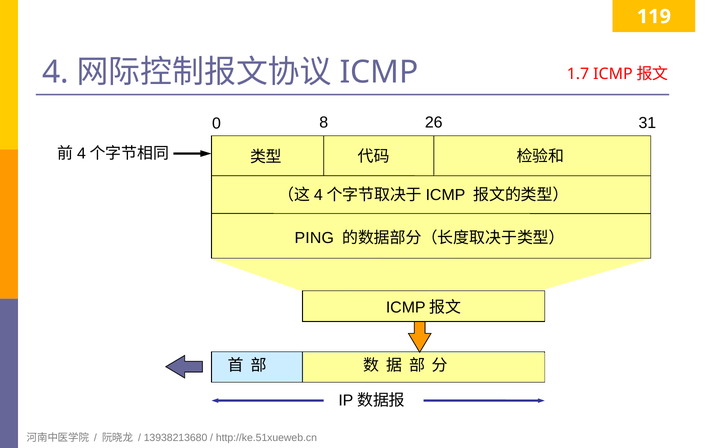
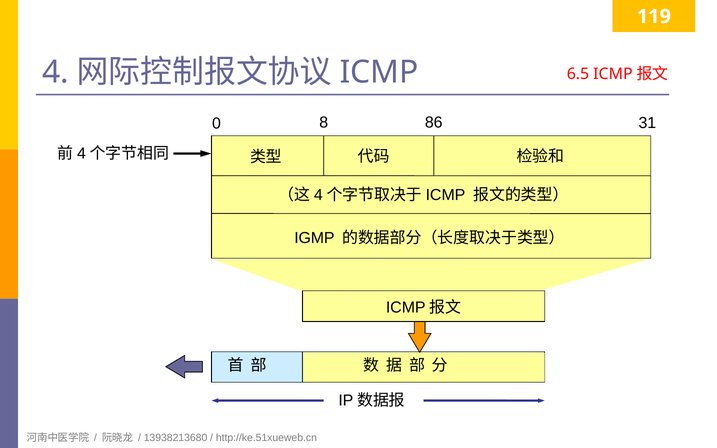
1.7: 1.7 -> 6.5 (578, 74)
26: 26 -> 86 (434, 122)
PING: PING -> IGMP (314, 238)
